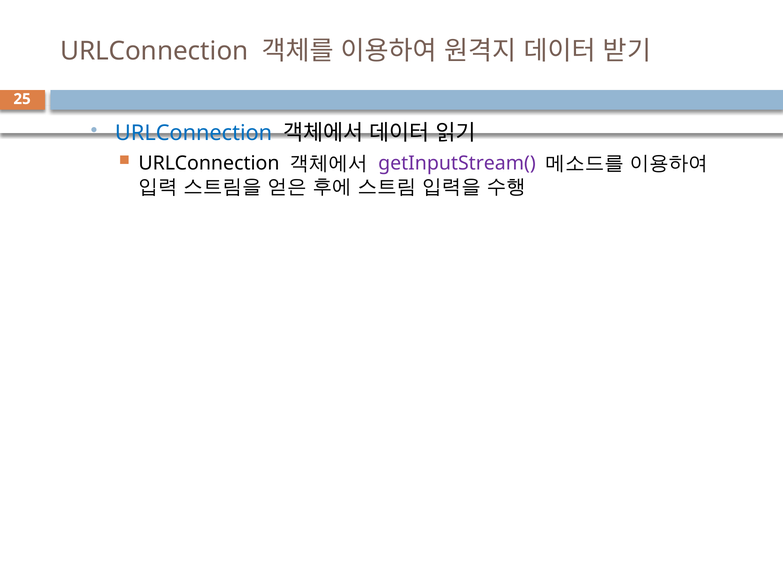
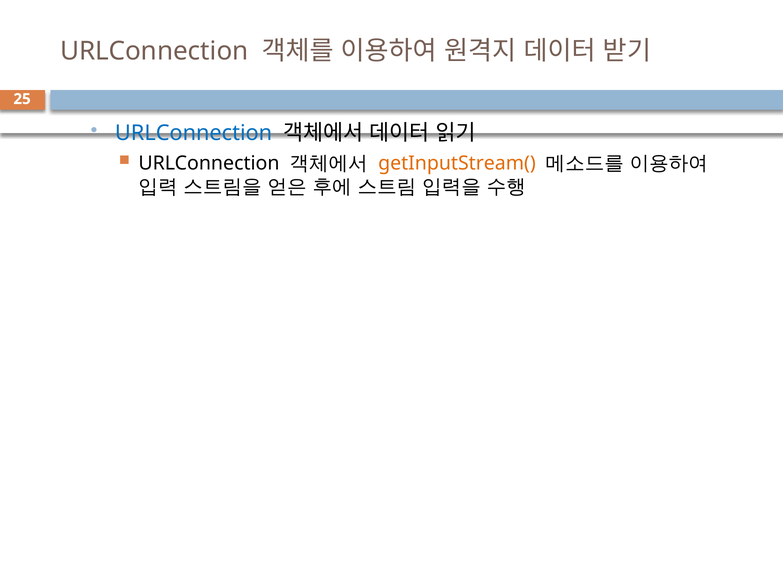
getInputStream( colour: purple -> orange (457, 163)
